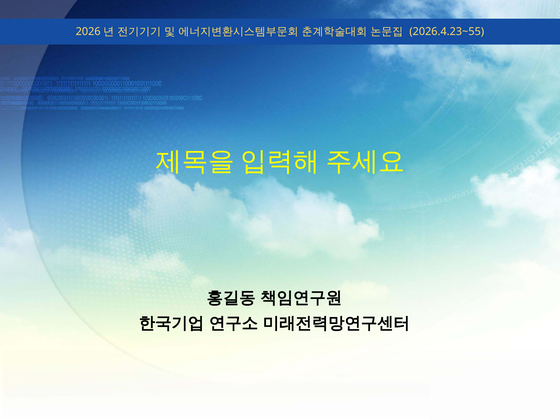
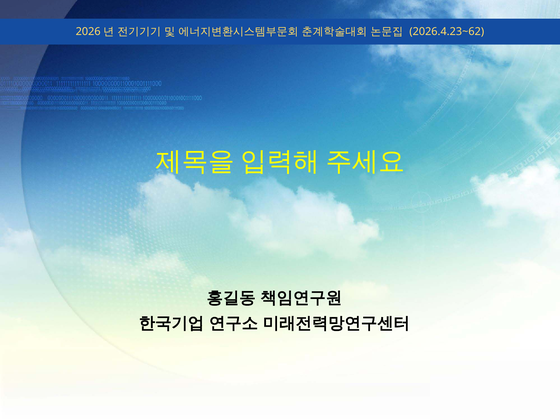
2026.4.23~55: 2026.4.23~55 -> 2026.4.23~62 (447, 32)
